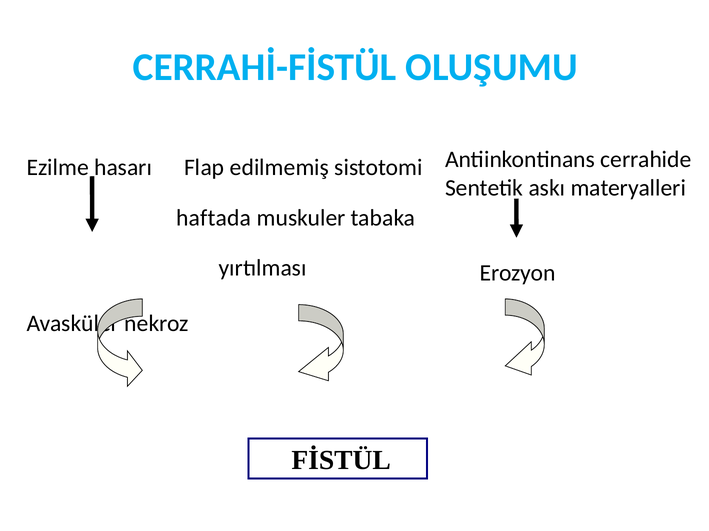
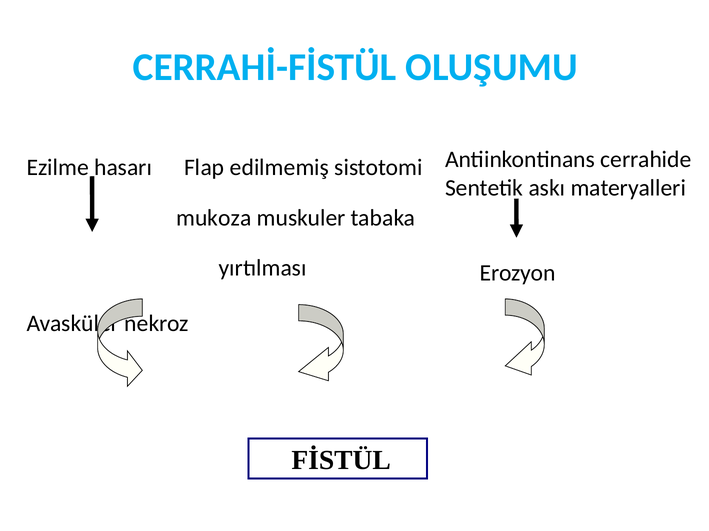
haftada: haftada -> mukoza (214, 218)
